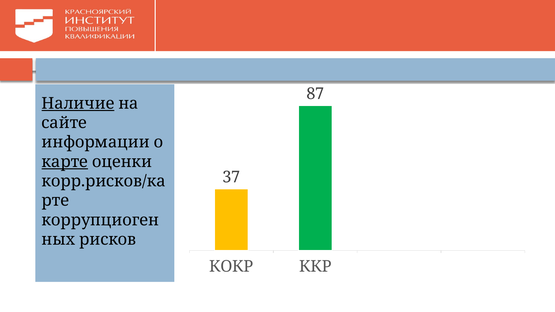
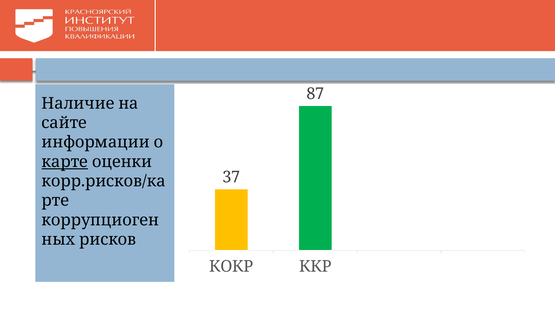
Наличие underline: present -> none (78, 104)
